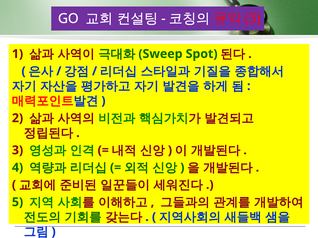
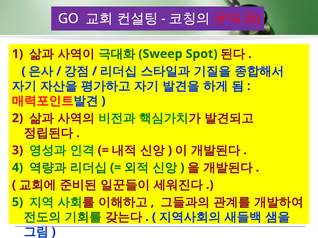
3: 3 -> 6 (253, 19)
